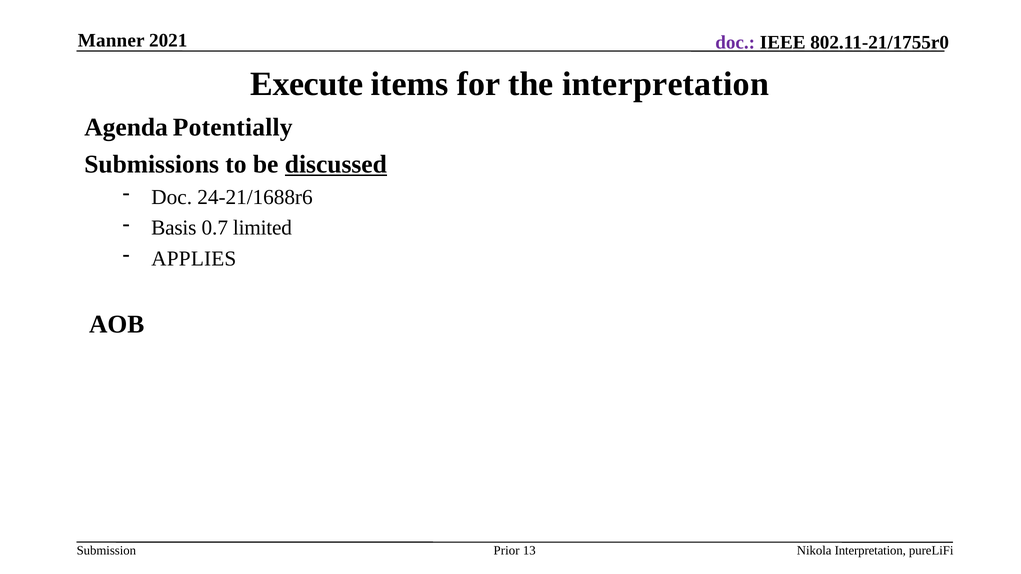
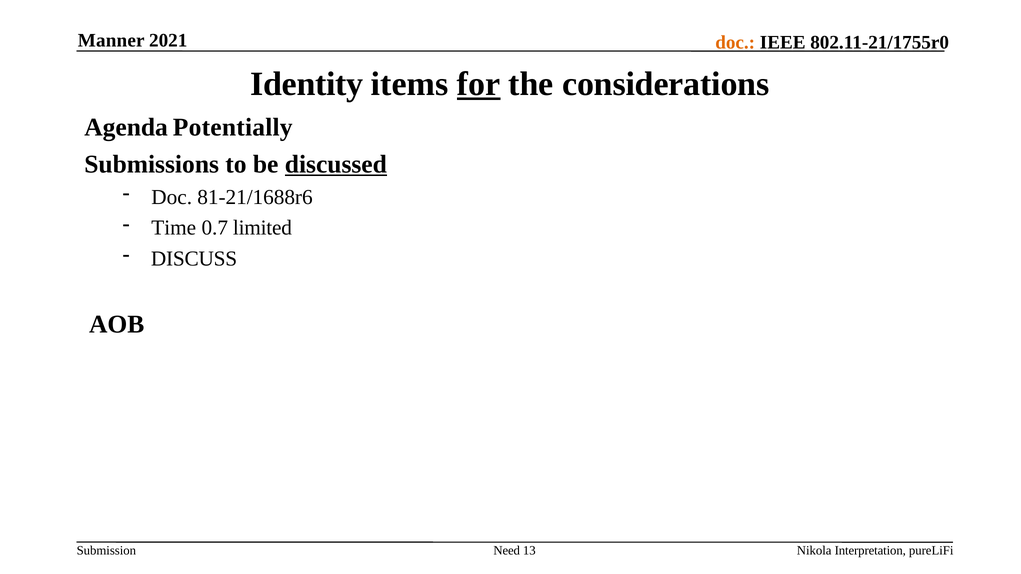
doc colour: purple -> orange (735, 43)
Execute: Execute -> Identity (307, 84)
for underline: none -> present (479, 84)
the interpretation: interpretation -> considerations (666, 84)
24-21/1688r6: 24-21/1688r6 -> 81-21/1688r6 (255, 197)
Basis: Basis -> Time (174, 228)
APPLIES: APPLIES -> DISCUSS (194, 259)
Prior: Prior -> Need (507, 551)
